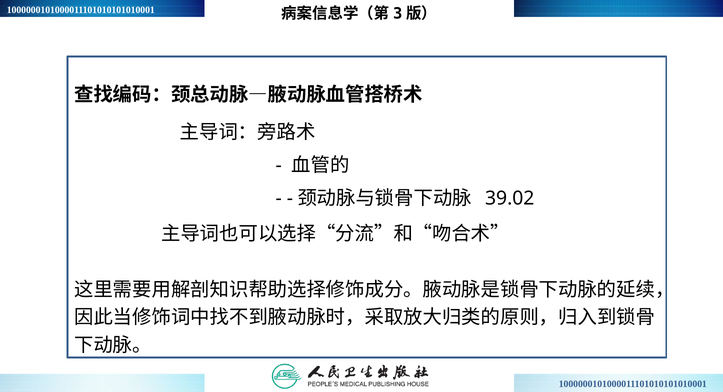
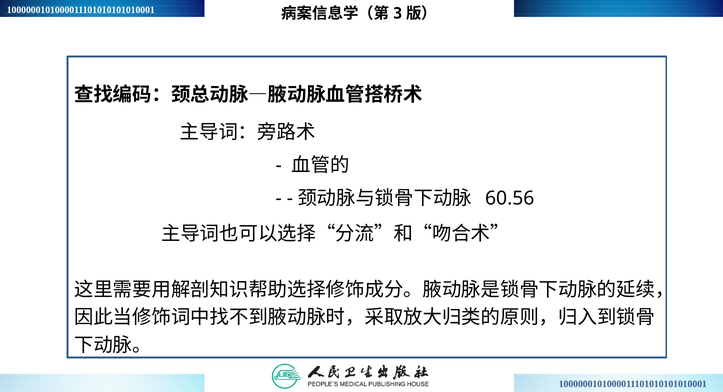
39.02: 39.02 -> 60.56 (510, 198)
